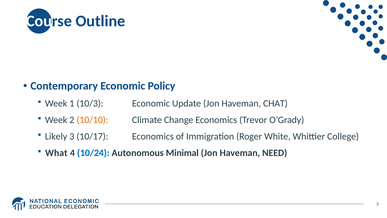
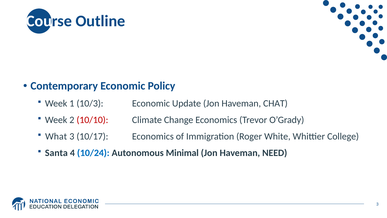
10/10 colour: orange -> red (92, 120)
Likely: Likely -> What (56, 136)
What: What -> Santa (56, 153)
